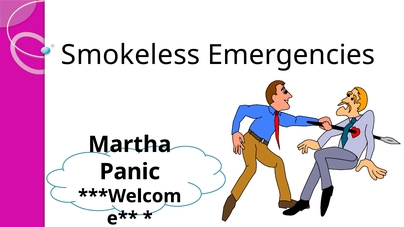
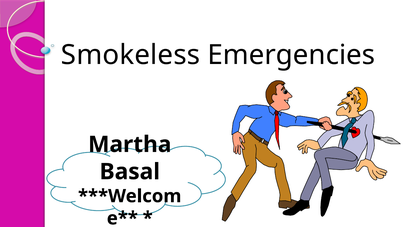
Panic: Panic -> Basal (130, 172)
